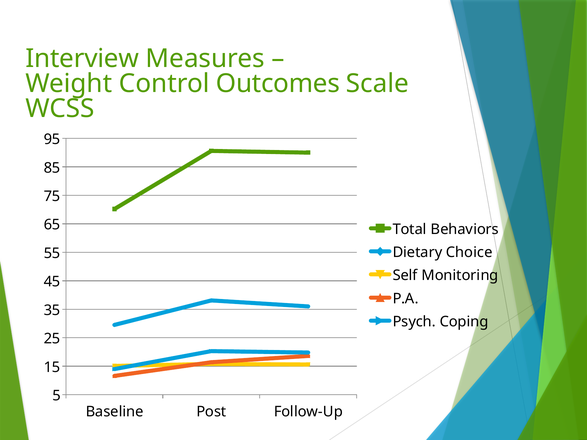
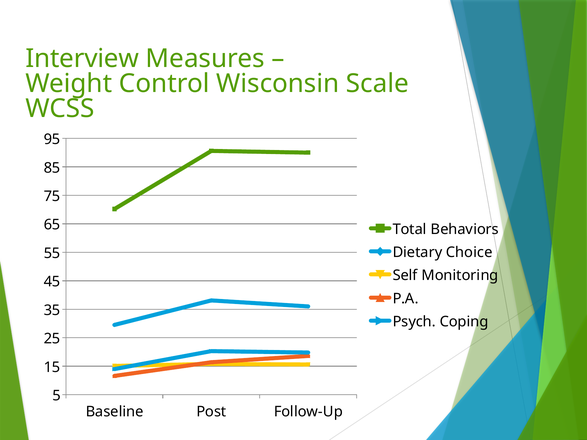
Outcomes: Outcomes -> Wisconsin (278, 84)
